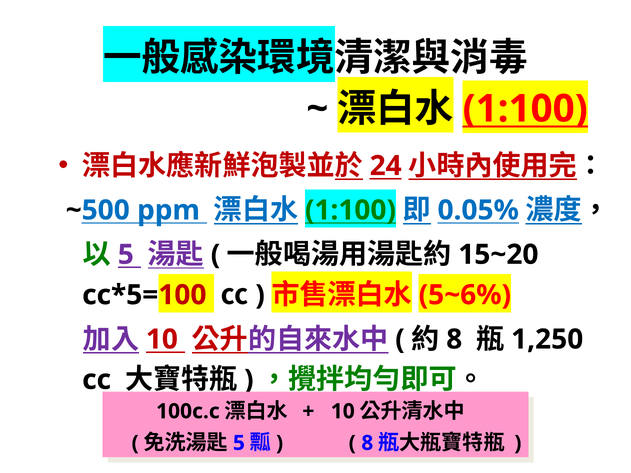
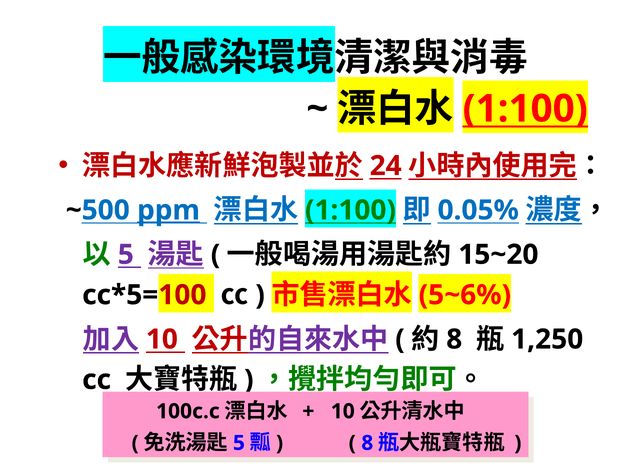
ppm underline: none -> present (168, 210)
